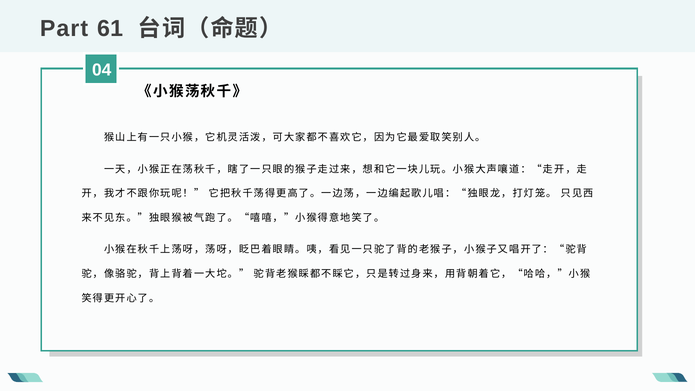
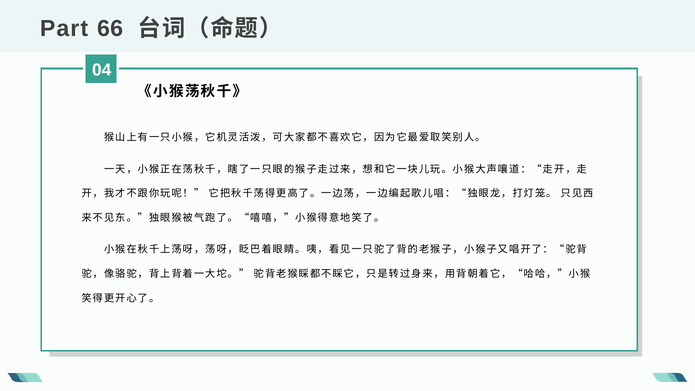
61: 61 -> 66 (110, 28)
